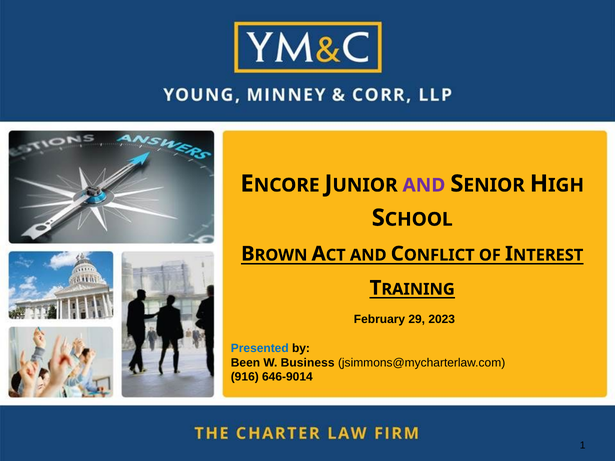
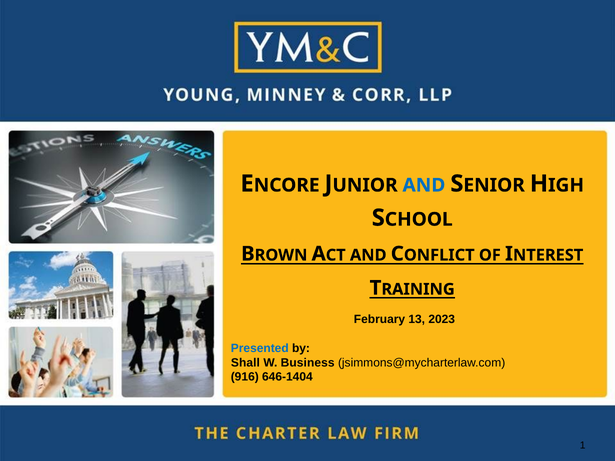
AND colour: purple -> blue (424, 185)
29: 29 -> 13 (417, 320)
Been: Been -> Shall (245, 363)
646-9014: 646-9014 -> 646-1404 (287, 377)
